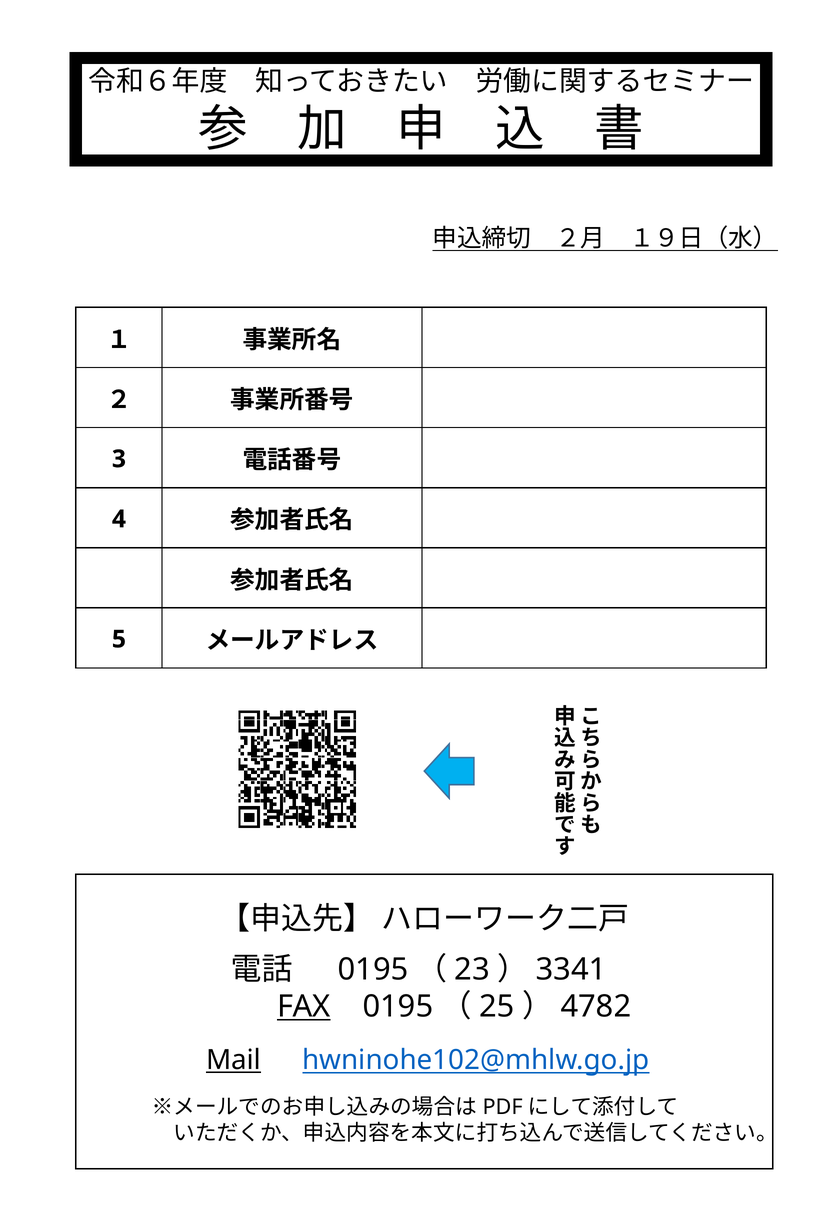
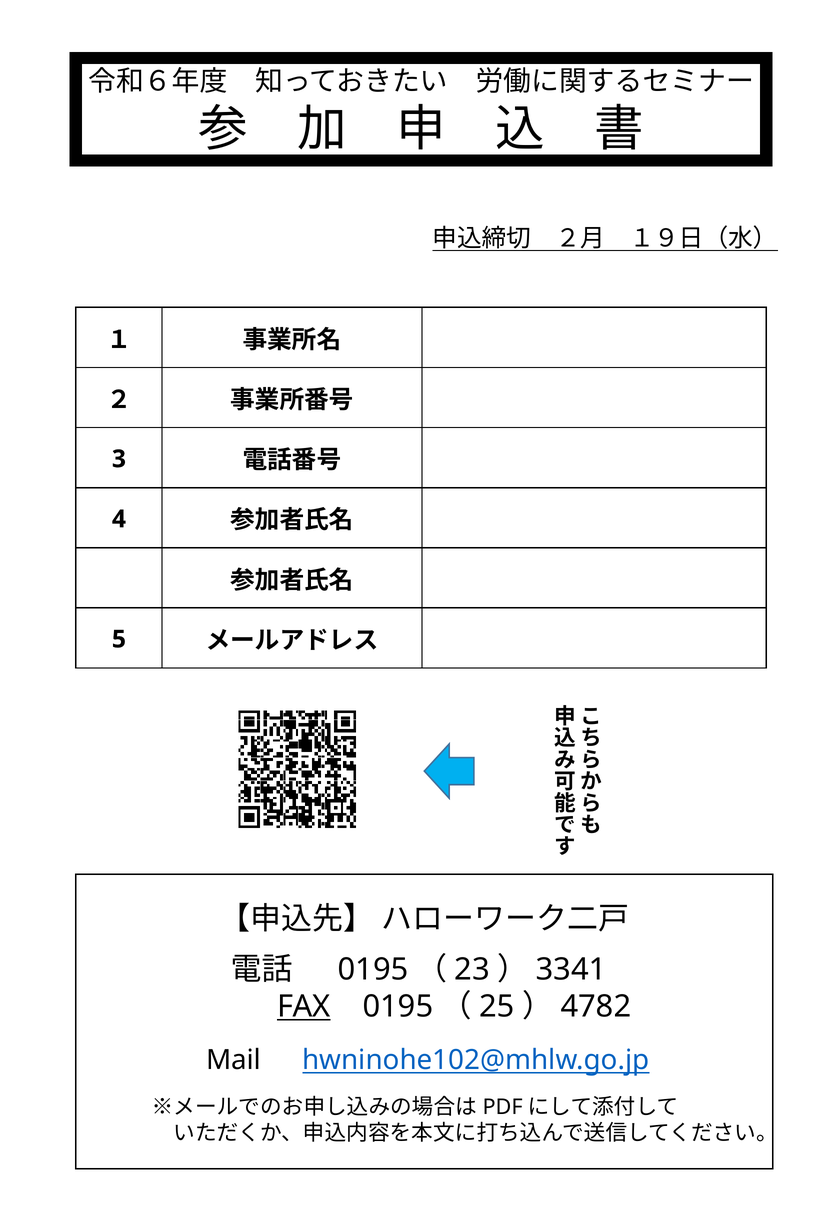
Mail underline: present -> none (234, 1059)
